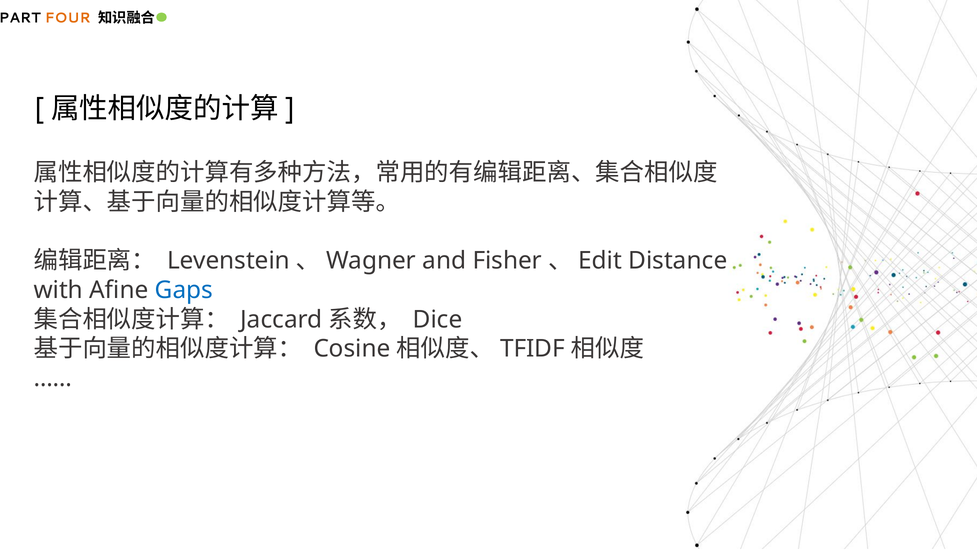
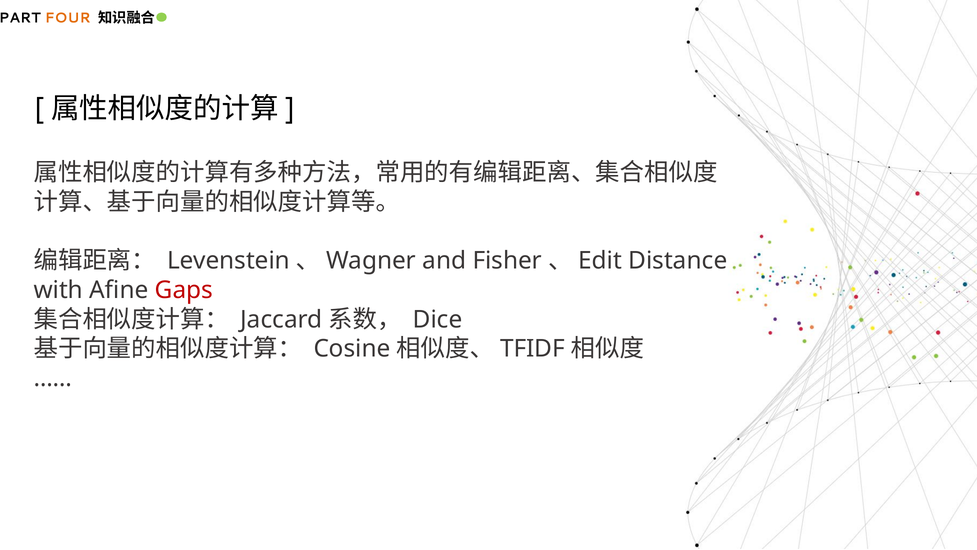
Gaps colour: blue -> red (184, 290)
